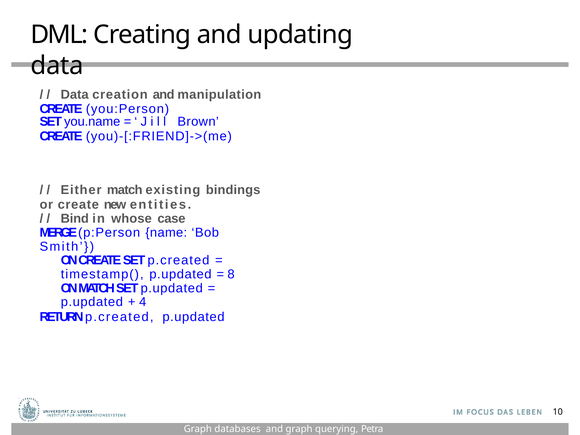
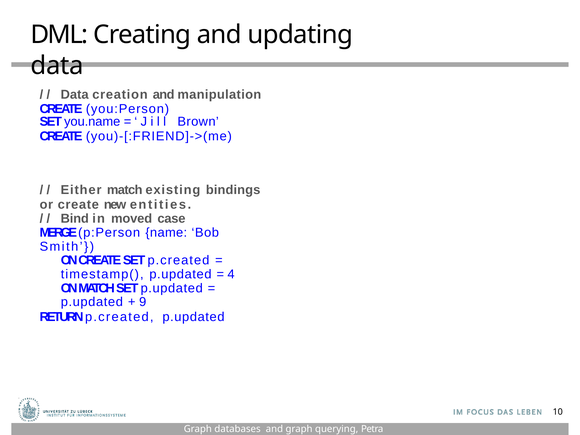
whose: whose -> moved (132, 219)
8: 8 -> 4 (231, 274)
4: 4 -> 9 (143, 302)
